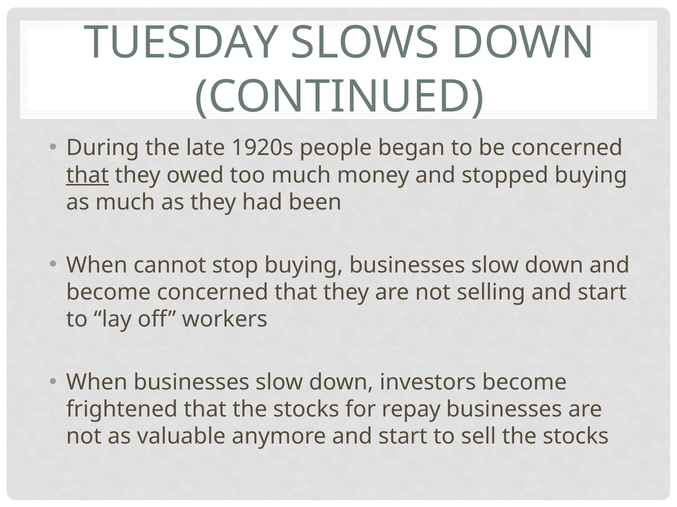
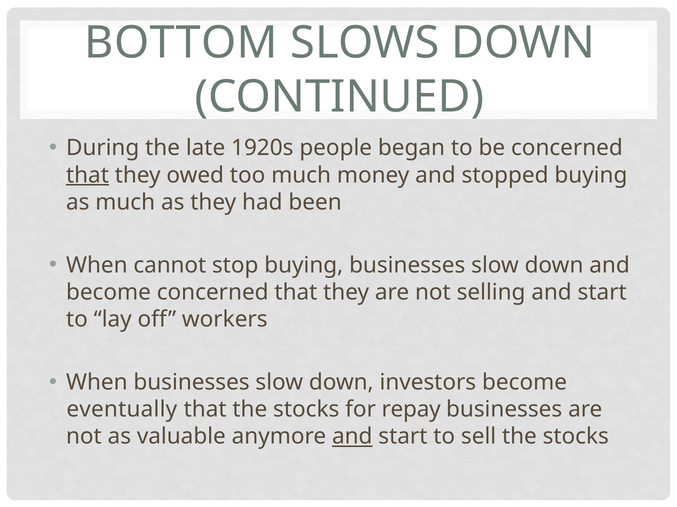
TUESDAY: TUESDAY -> BOTTOM (181, 43)
frightened: frightened -> eventually (122, 410)
and underline: none -> present (352, 437)
